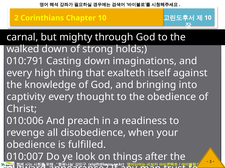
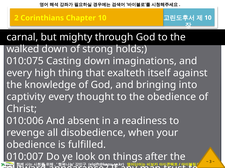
010:791: 010:791 -> 010:075 (25, 61)
preach: preach -> absent (83, 121)
